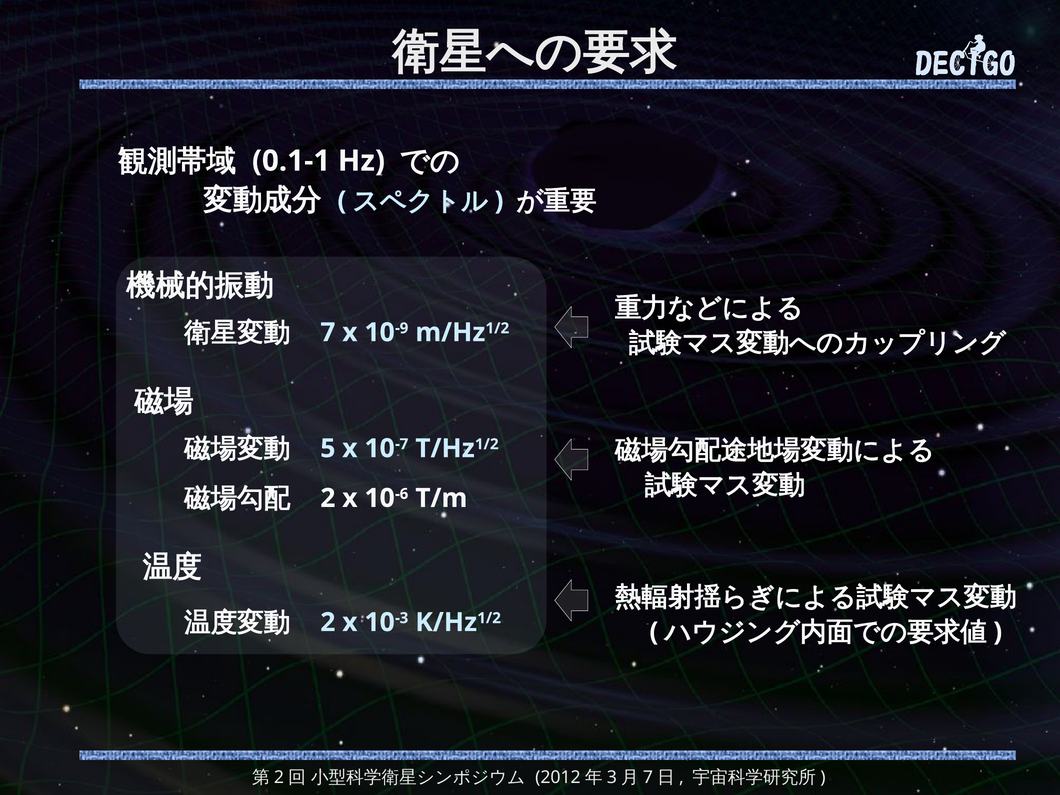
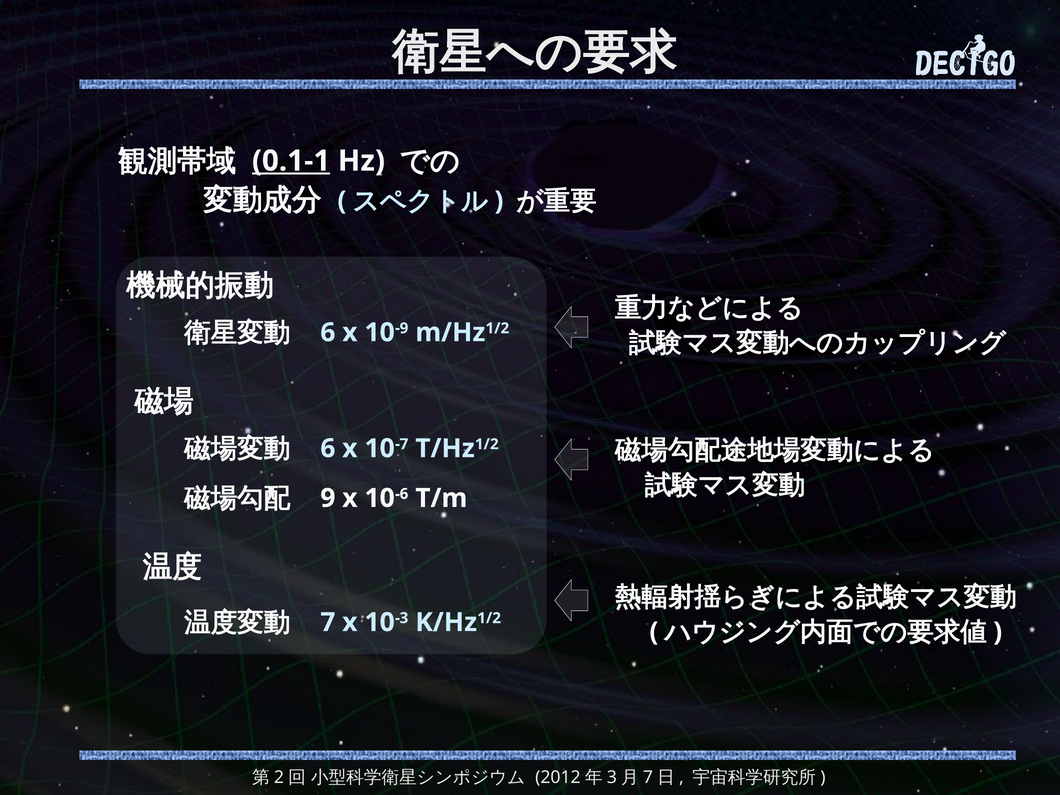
0.1-1 underline: none -> present (291, 161)
7: 7 -> 6 (328, 332)
5: 5 -> 6 (328, 448)
2: 2 -> 9 (328, 498)
2: 2 -> 7 (328, 622)
